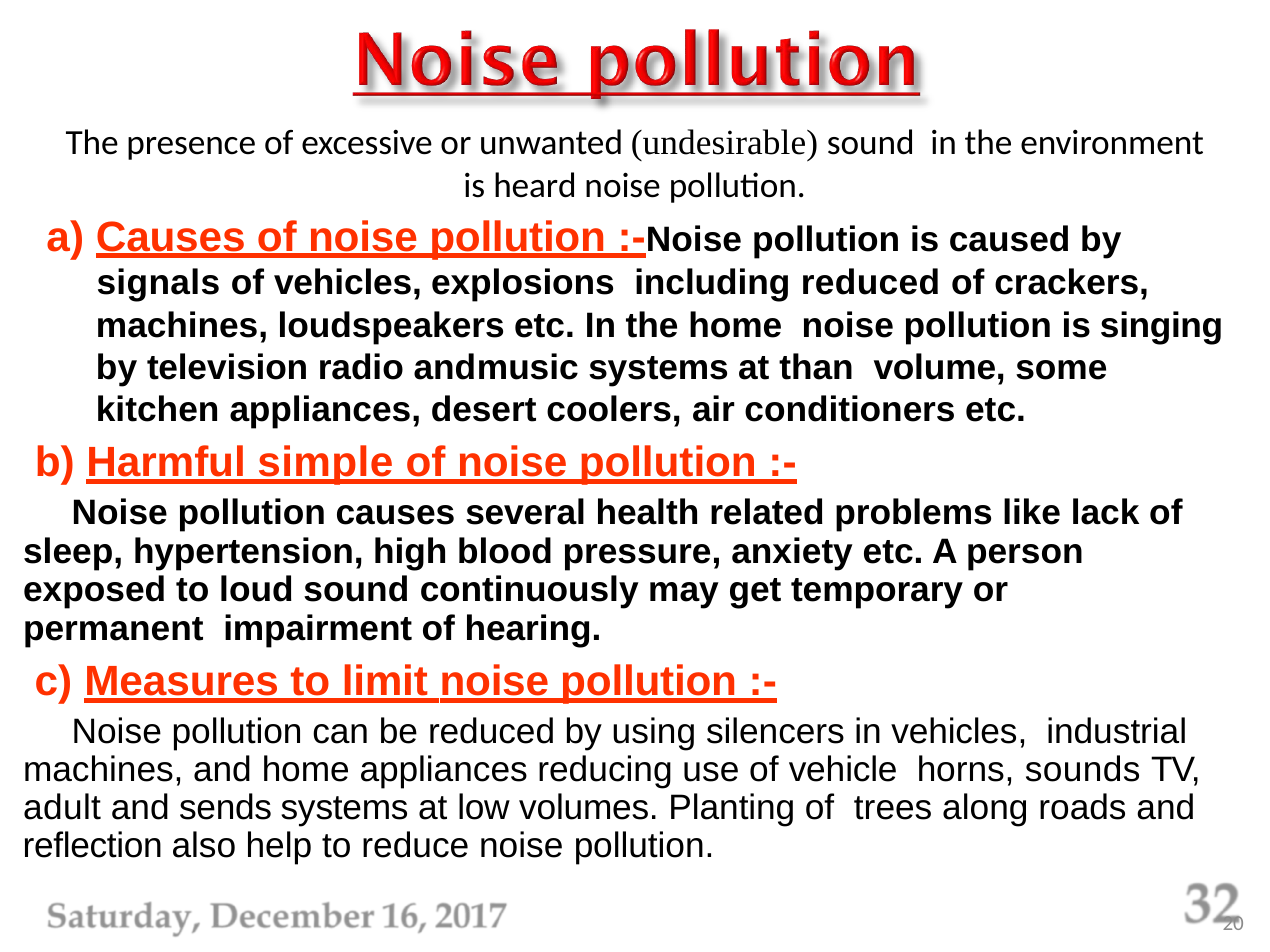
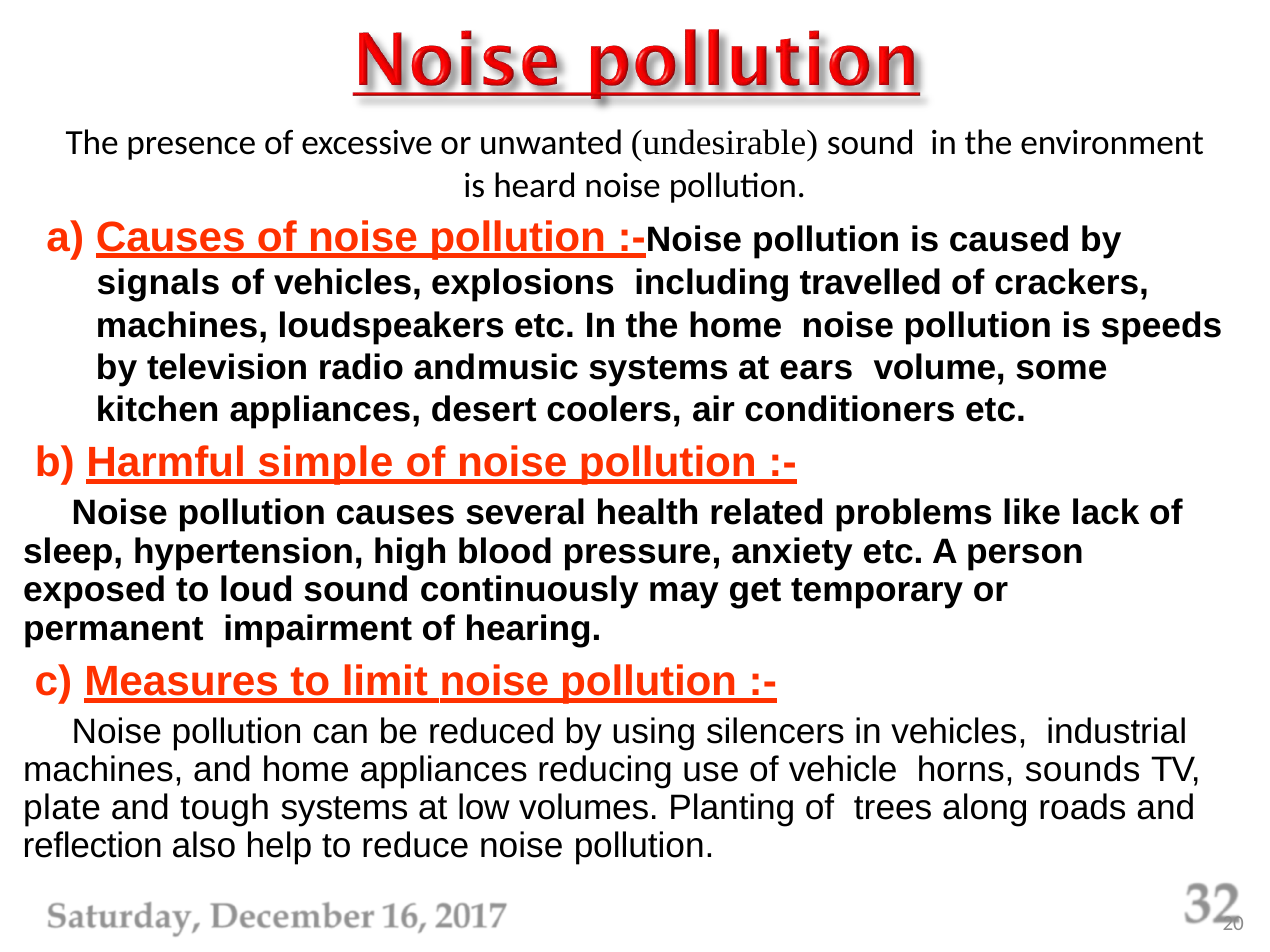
including reduced: reduced -> travelled (871, 283)
singing: singing -> speeds (1161, 326)
than: than -> ears (816, 368)
adult: adult -> plate (62, 808)
sends: sends -> tough (225, 808)
